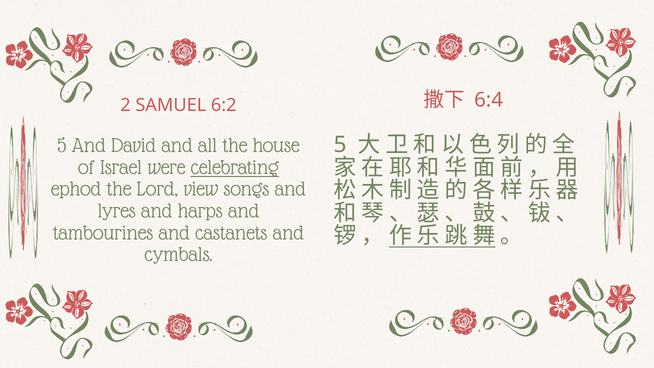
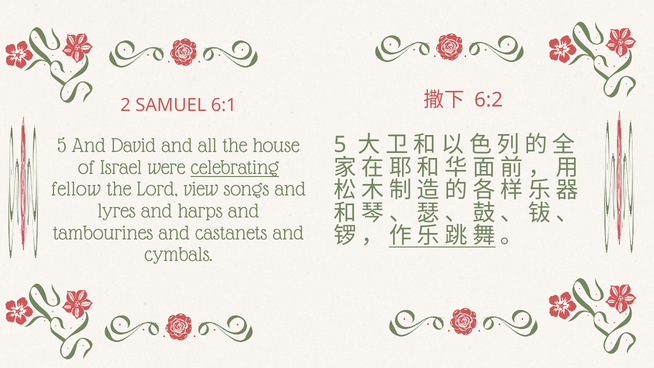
6:4: 6:4 -> 6:2 (489, 100)
6:2: 6:2 -> 6:1 (224, 105)
ephod: ephod -> fellow (76, 189)
